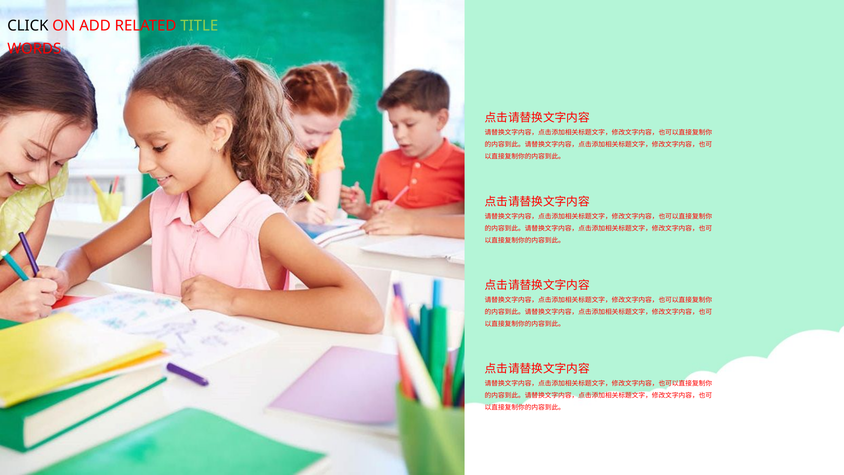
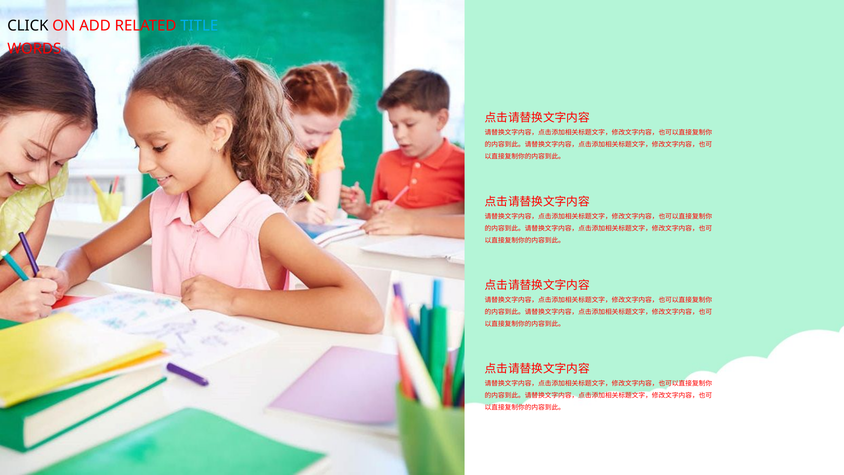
TITLE colour: light green -> light blue (199, 26)
